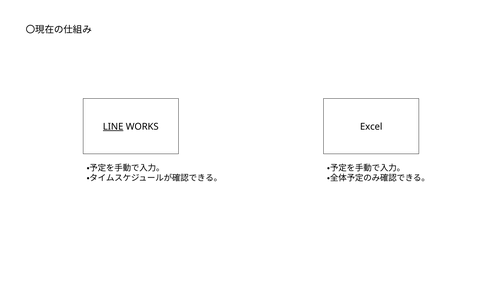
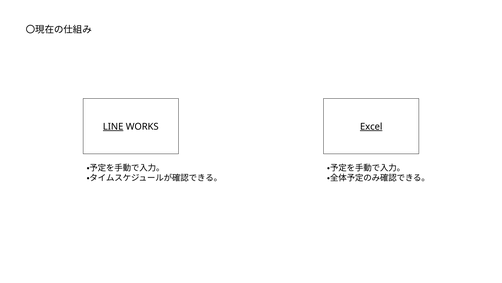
Excel underline: none -> present (371, 126)
